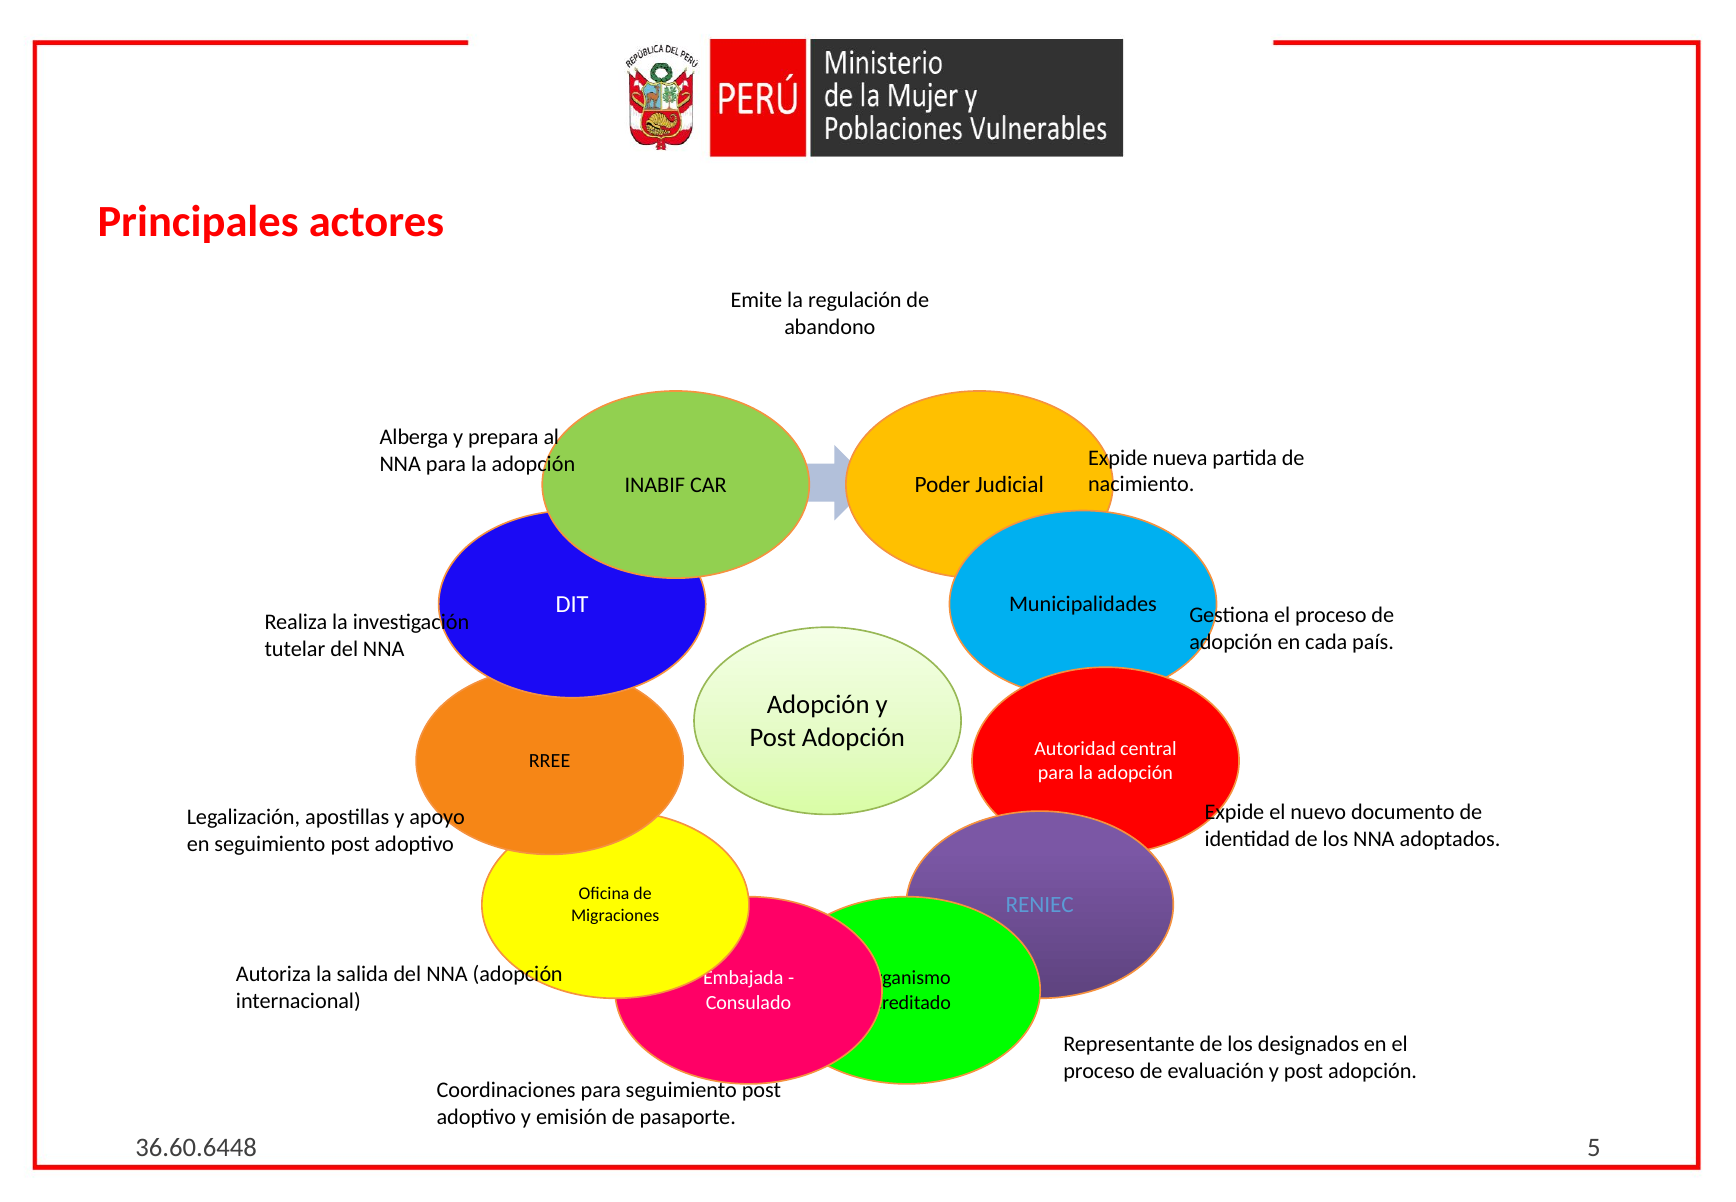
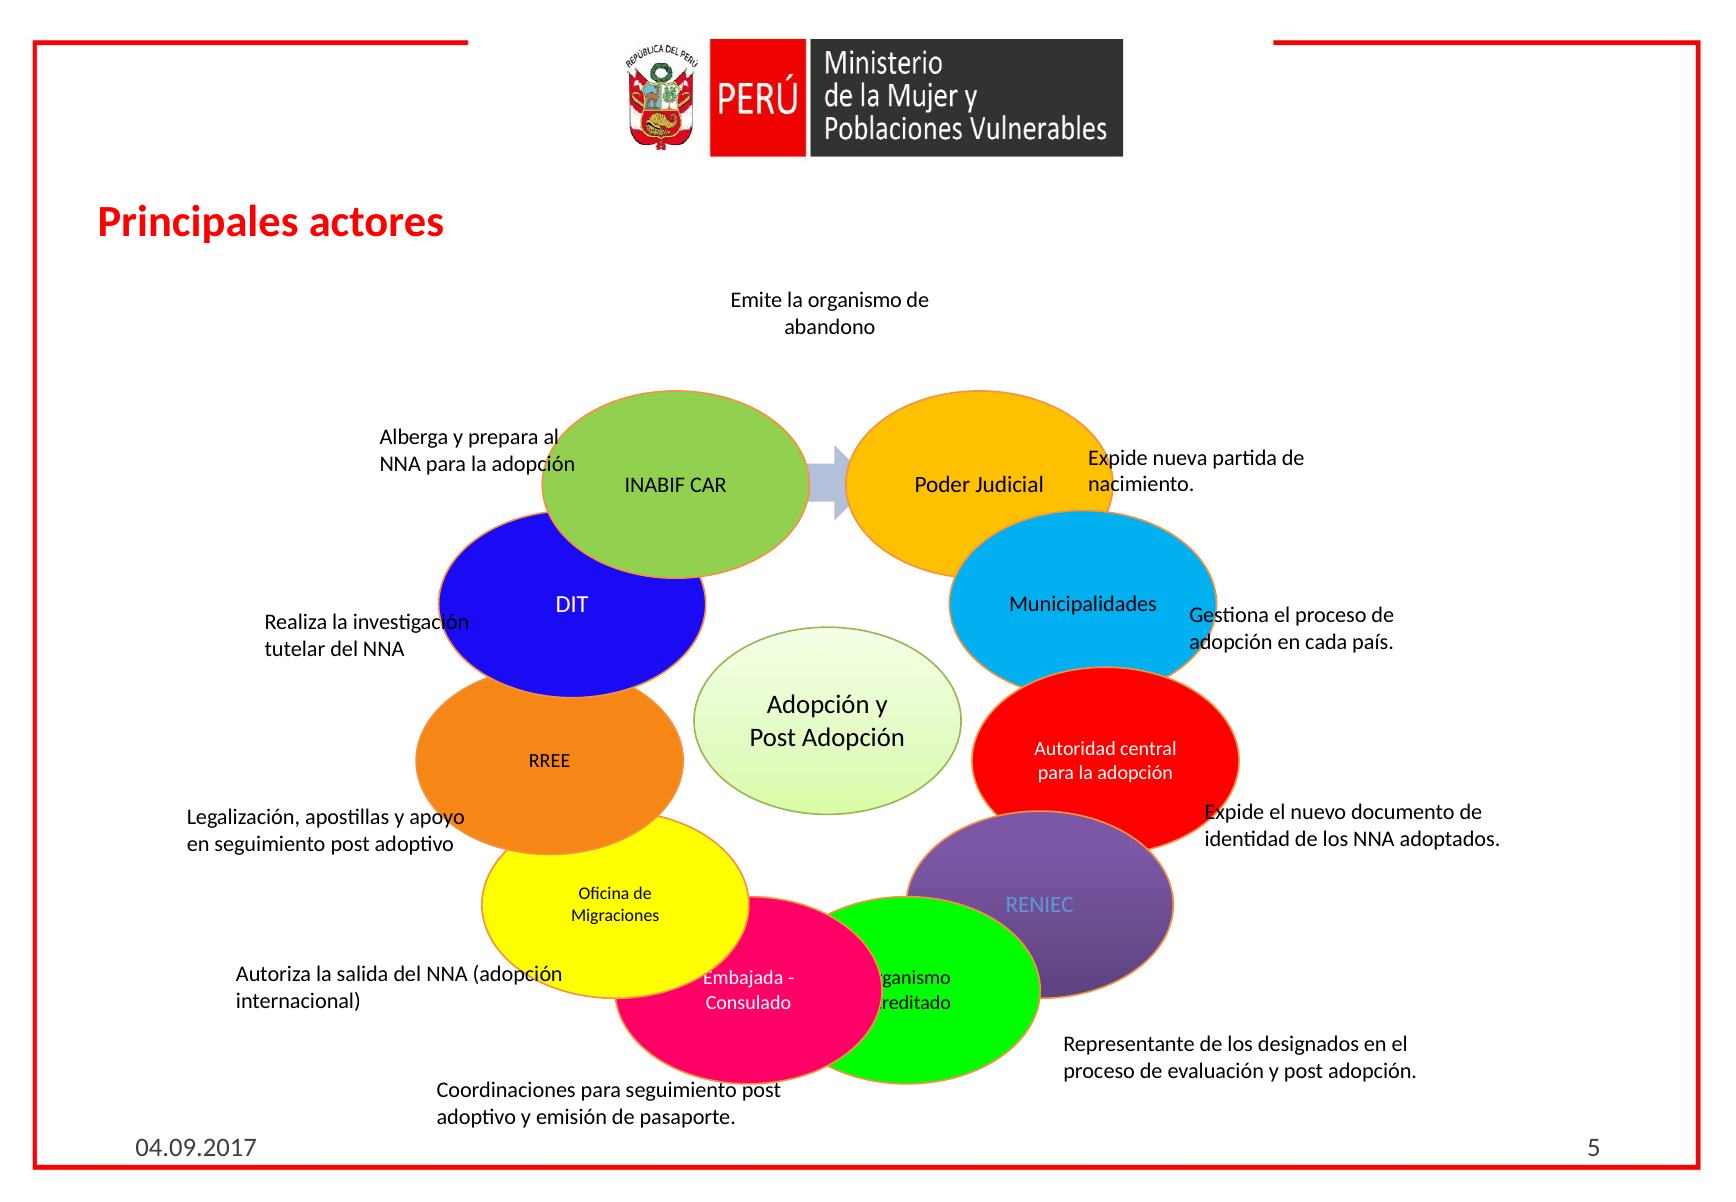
la regulación: regulación -> organismo (855, 300)
36.60.6448: 36.60.6448 -> 04.09.2017 (196, 1148)
